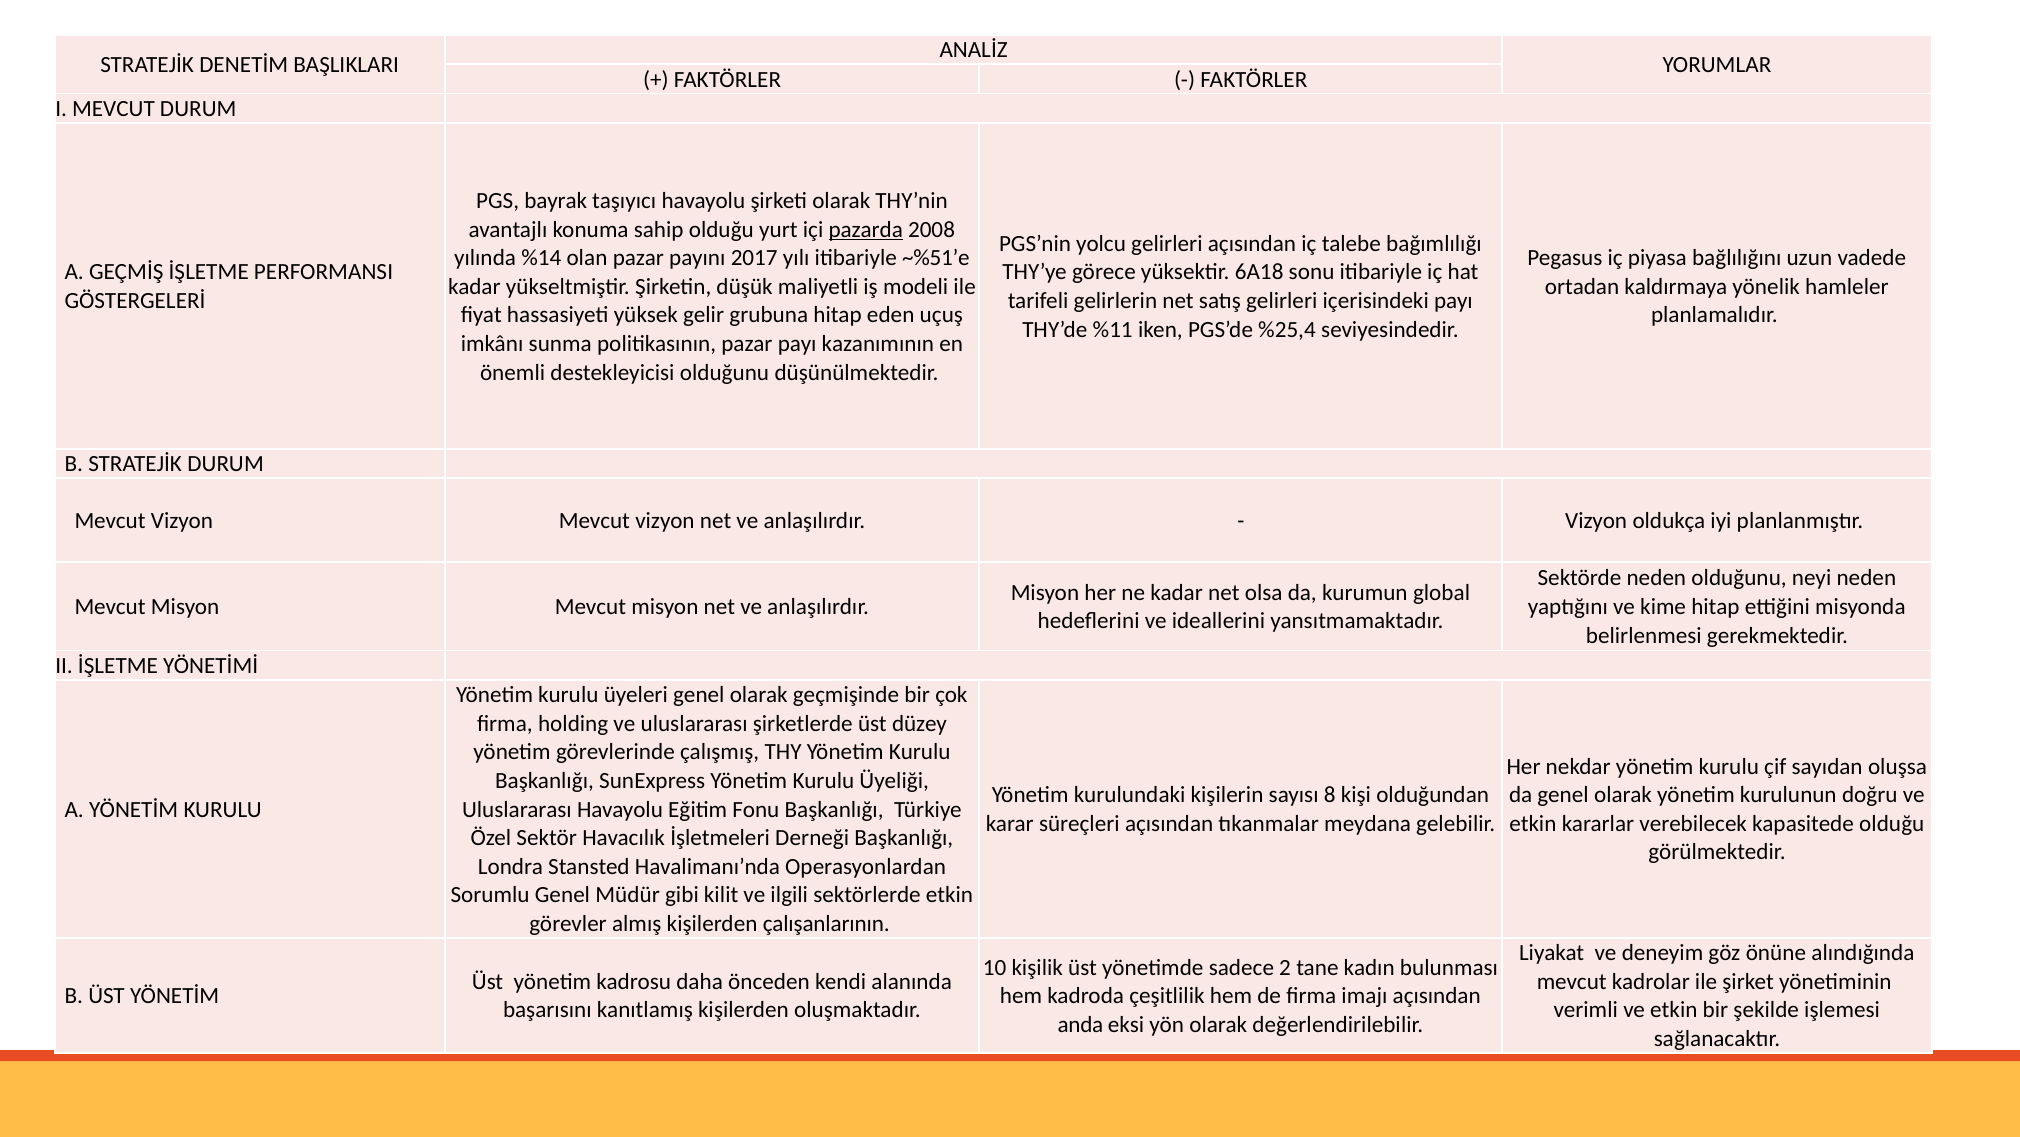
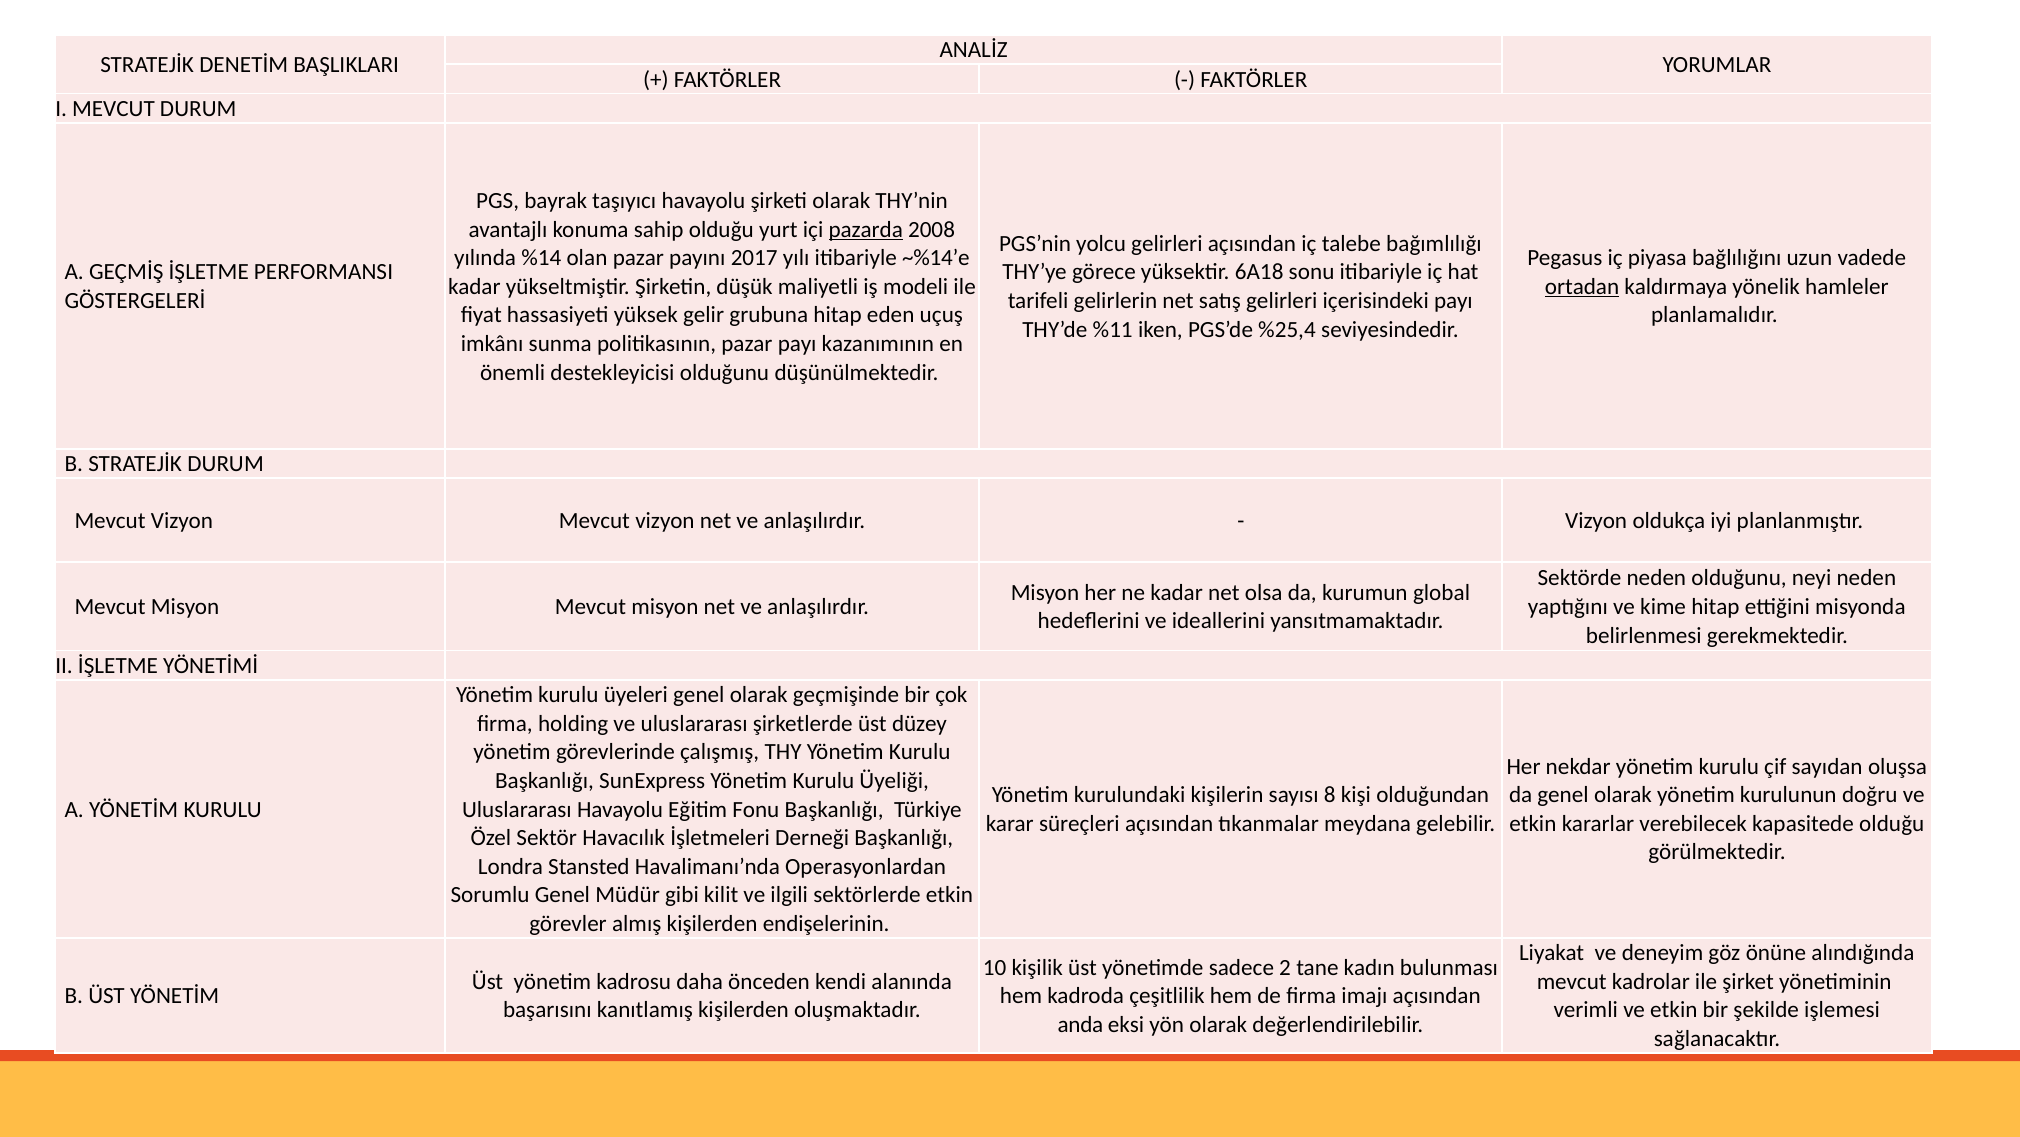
~%51’e: ~%51’e -> ~%14’e (936, 258)
ortadan underline: none -> present (1582, 286)
çalışanlarının: çalışanlarının -> endişelerinin (826, 923)
